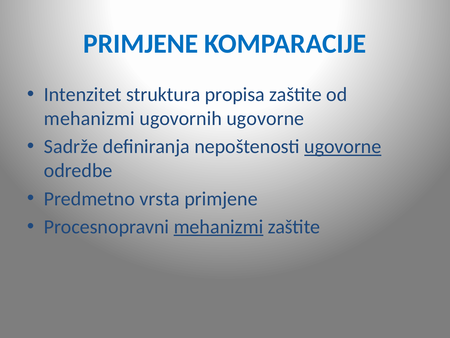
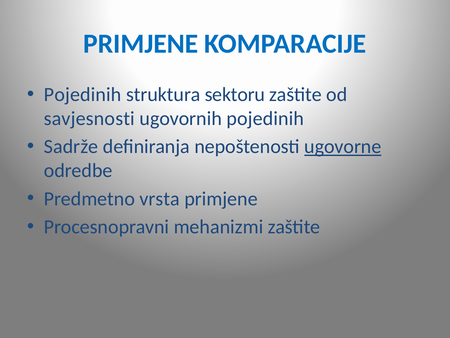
Intenzitet: Intenzitet -> Pojedinih (83, 94)
propisa: propisa -> sektoru (235, 94)
mehanizmi: mehanizmi -> savjesnosti (89, 118)
ugovornih ugovorne: ugovorne -> pojedinih (265, 118)
mehanizmi underline: present -> none (218, 226)
